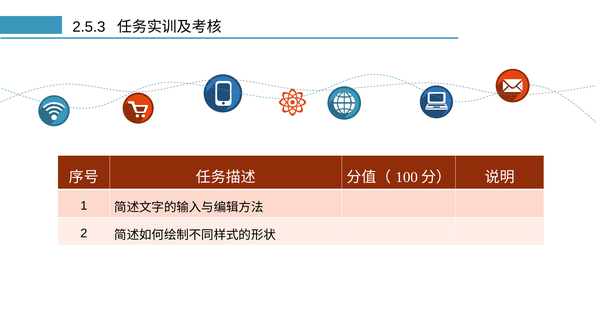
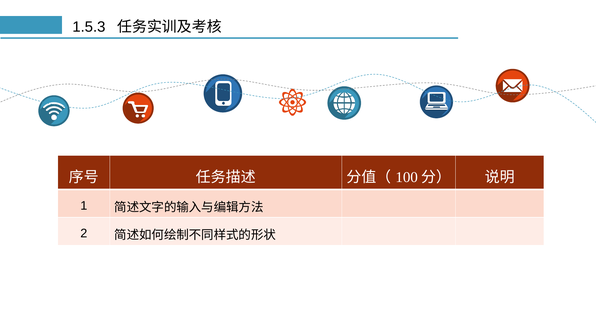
2.5.3: 2.5.3 -> 1.5.3 (89, 27)
